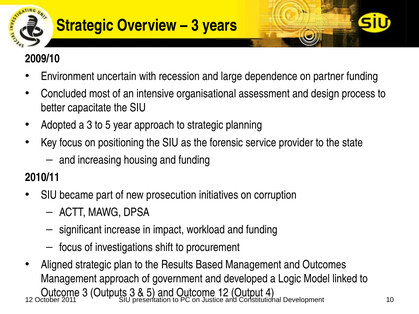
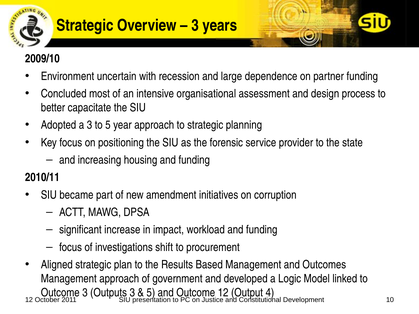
prosecution: prosecution -> amendment (171, 195)
